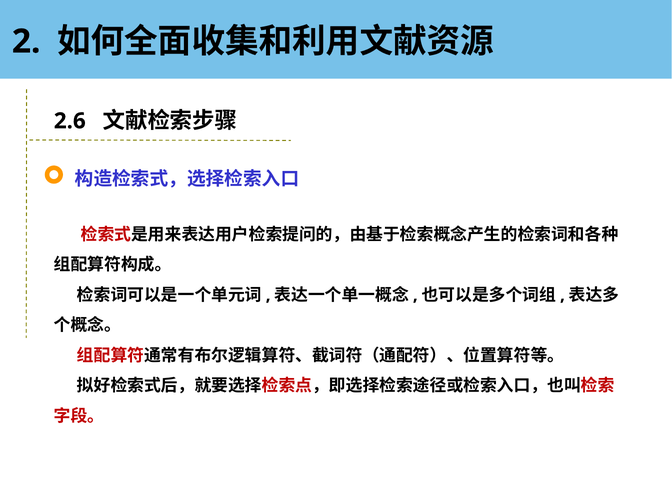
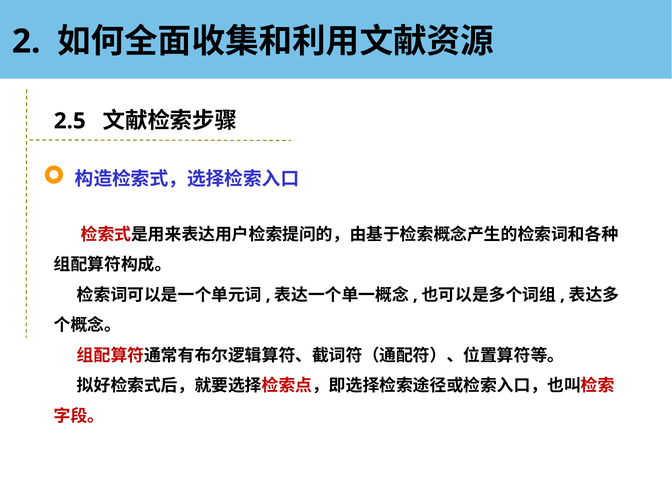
2.6: 2.6 -> 2.5 (70, 121)
